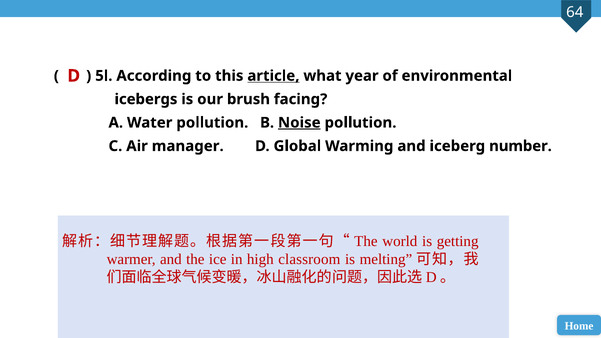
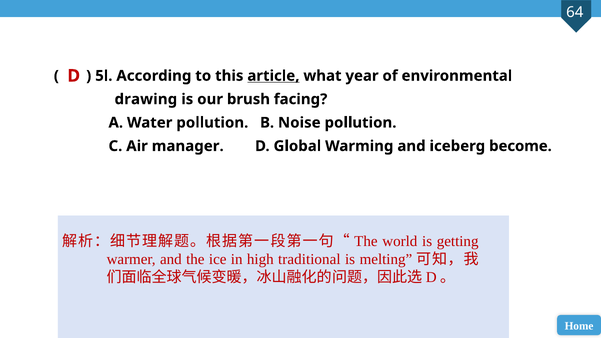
icebergs: icebergs -> drawing (146, 99)
Noise underline: present -> none (299, 123)
number: number -> become (520, 146)
classroom: classroom -> traditional (309, 259)
